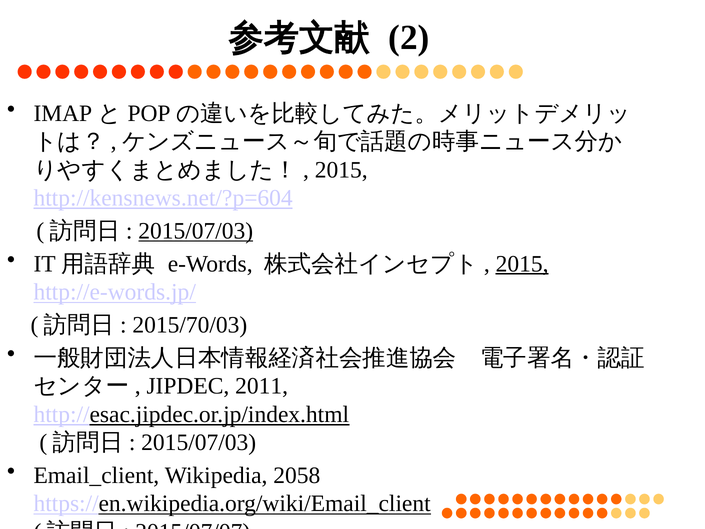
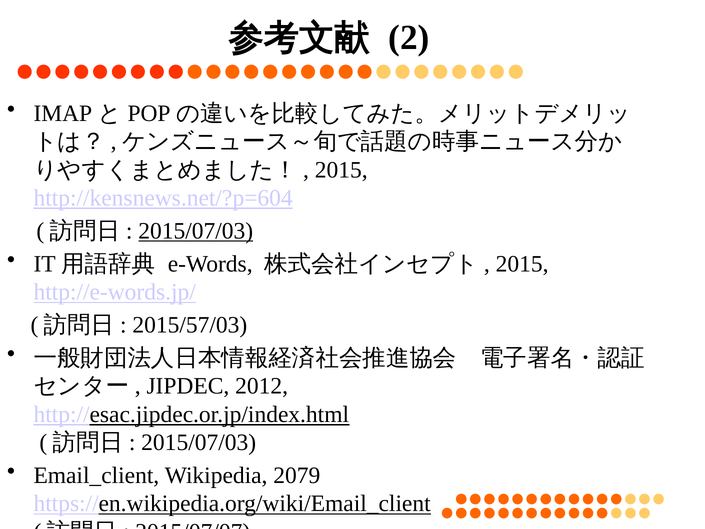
2015 underline: present -> none (522, 264)
2015/70/03: 2015/70/03 -> 2015/57/03 (190, 325)
2011: 2011 -> 2012 (262, 386)
2058: 2058 -> 2079 (297, 475)
